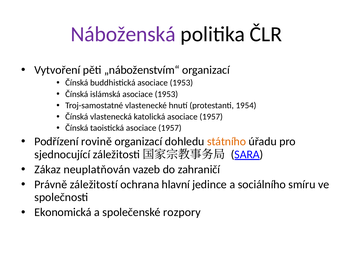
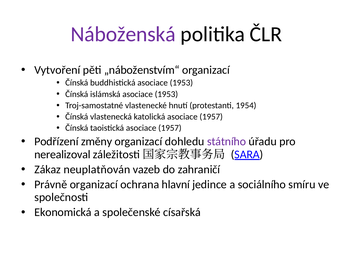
rovině: rovině -> změny (97, 141)
státního colour: orange -> purple (227, 141)
sjednocující: sjednocující -> nerealizoval (62, 154)
Právně záležitostí: záležitostí -> organizací (94, 184)
rozpory: rozpory -> císařská (182, 212)
